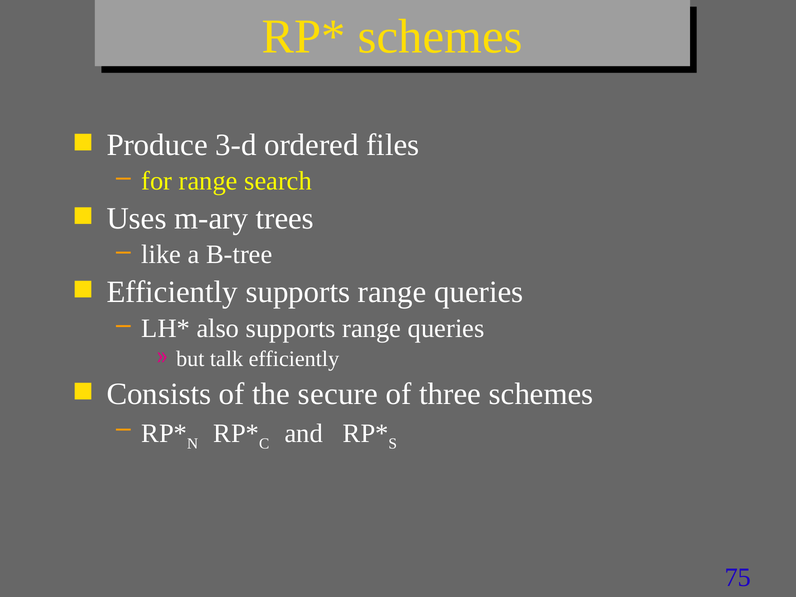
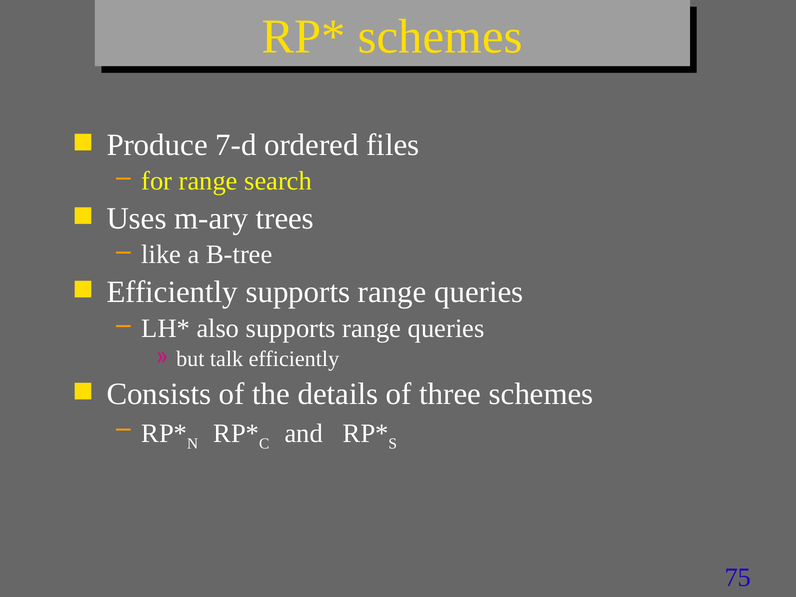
3-d: 3-d -> 7-d (236, 145)
secure: secure -> details (338, 394)
